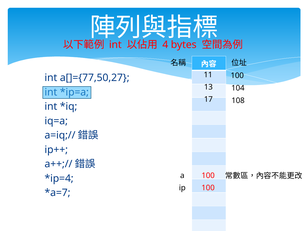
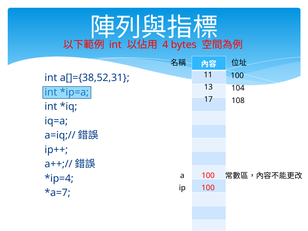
a[]={77,50,27: a[]={77,50,27 -> a[]={38,52,31 (95, 78)
